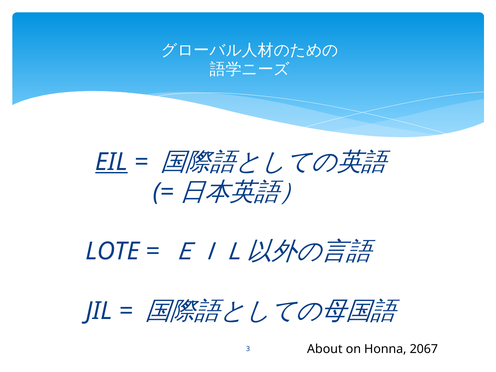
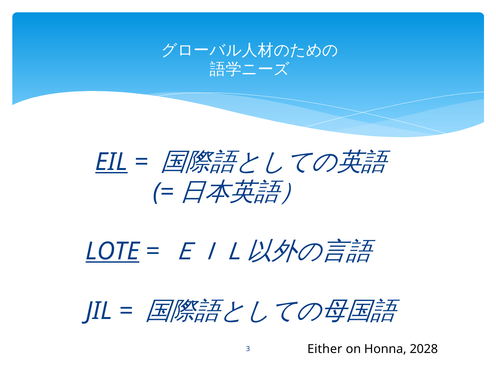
LOTE underline: none -> present (113, 251)
About: About -> Either (325, 349)
2067: 2067 -> 2028 (424, 349)
